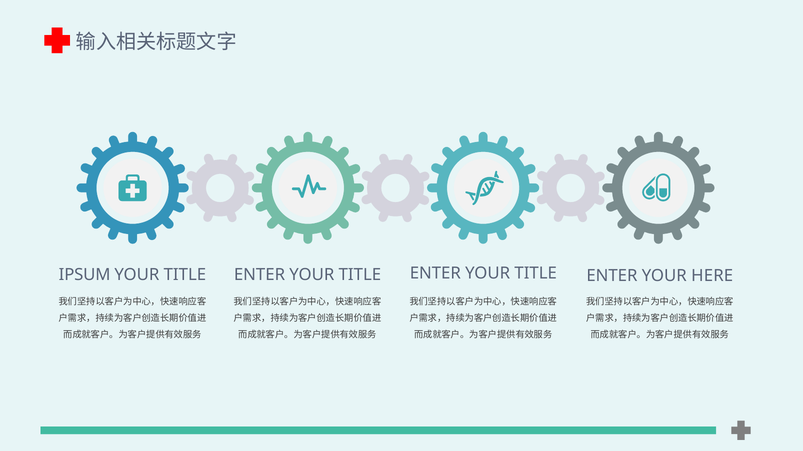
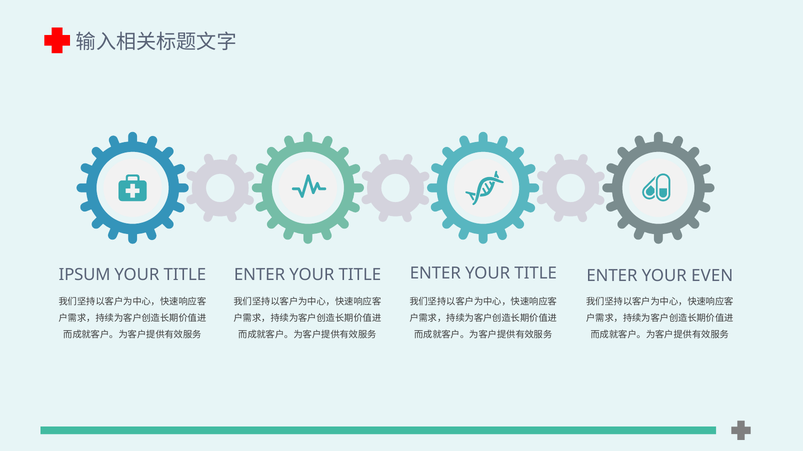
HERE: HERE -> EVEN (712, 276)
